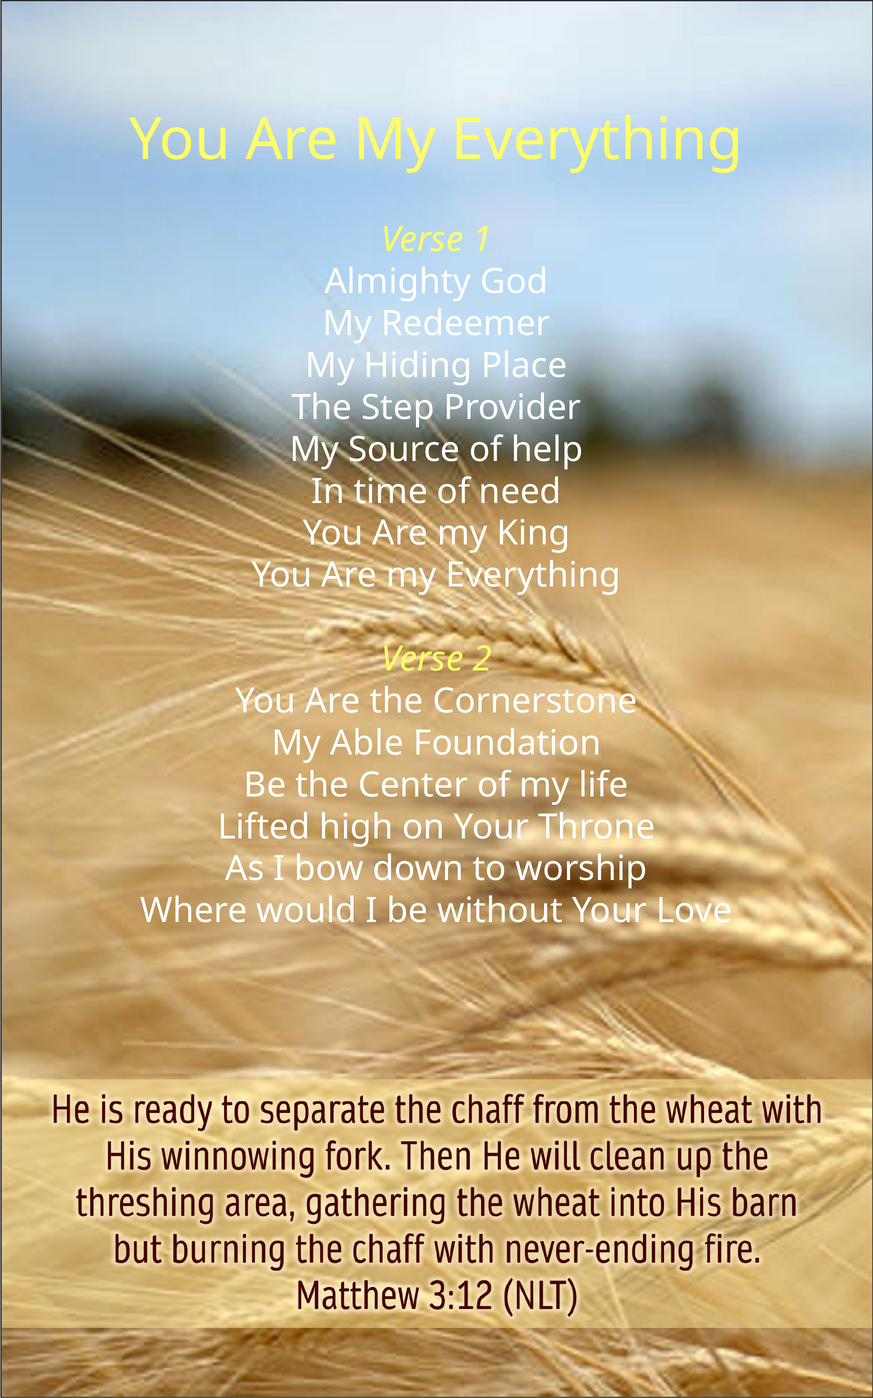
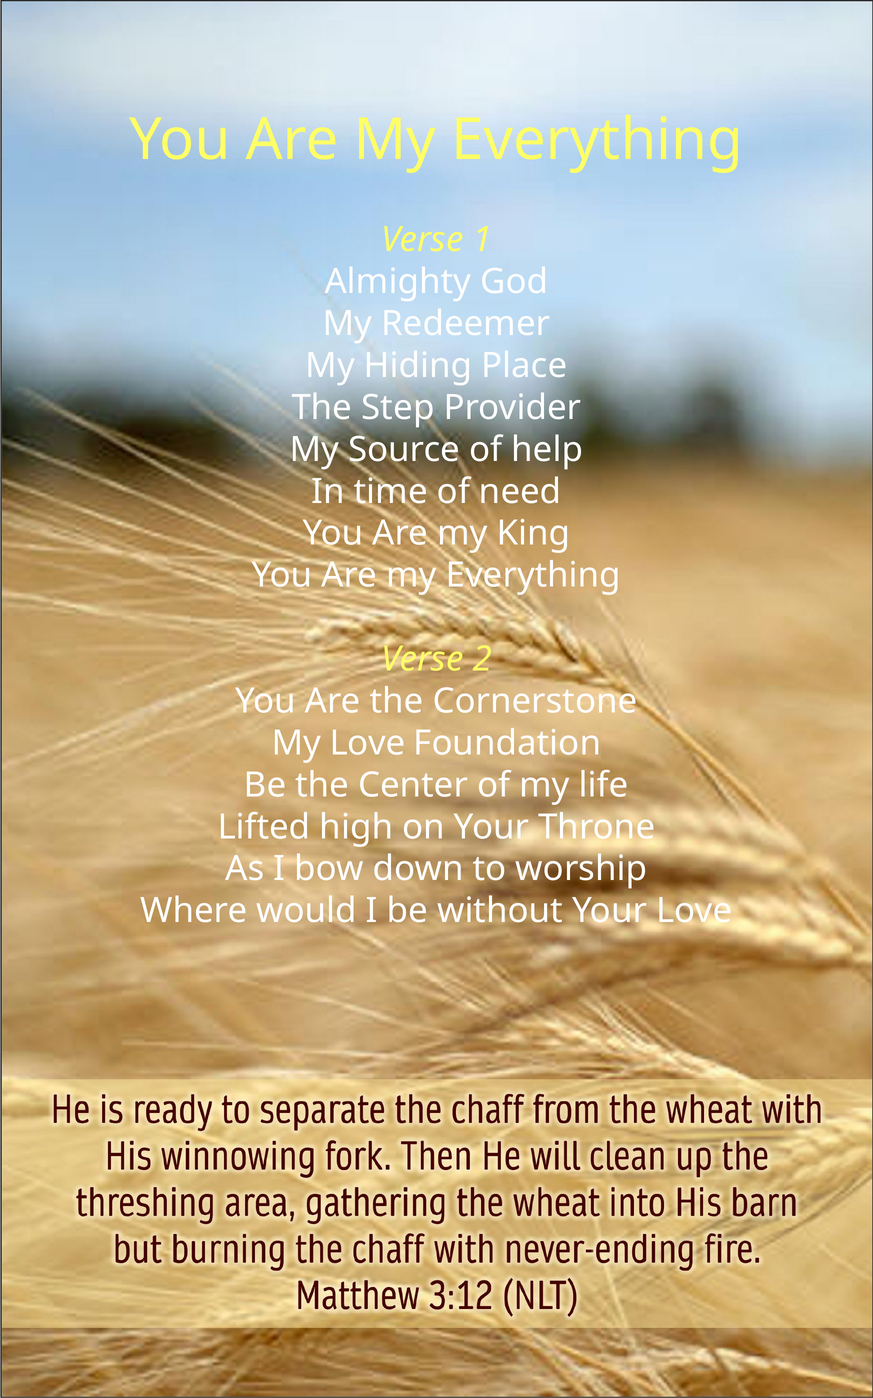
My Able: Able -> Love (367, 742)
